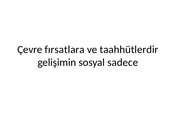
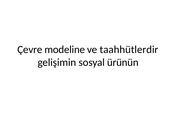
fırsatlara: fırsatlara -> modeline (65, 49)
sadece: sadece -> ürünün (123, 62)
